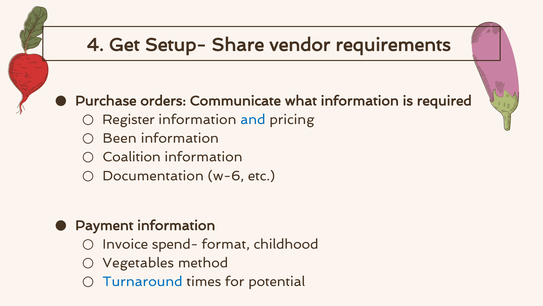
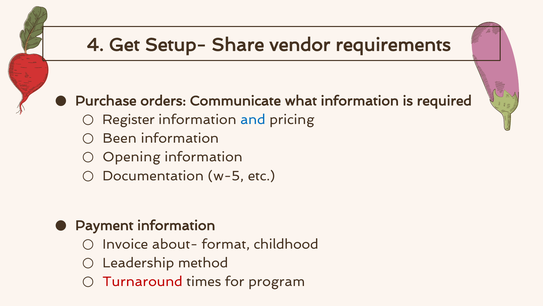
Coalition: Coalition -> Opening (131, 157)
w-6: w-6 -> w-5 (226, 176)
spend-: spend- -> about- (175, 244)
Vegetables: Vegetables -> Leadership (138, 263)
Turnaround colour: blue -> red (143, 281)
potential: potential -> program (277, 281)
